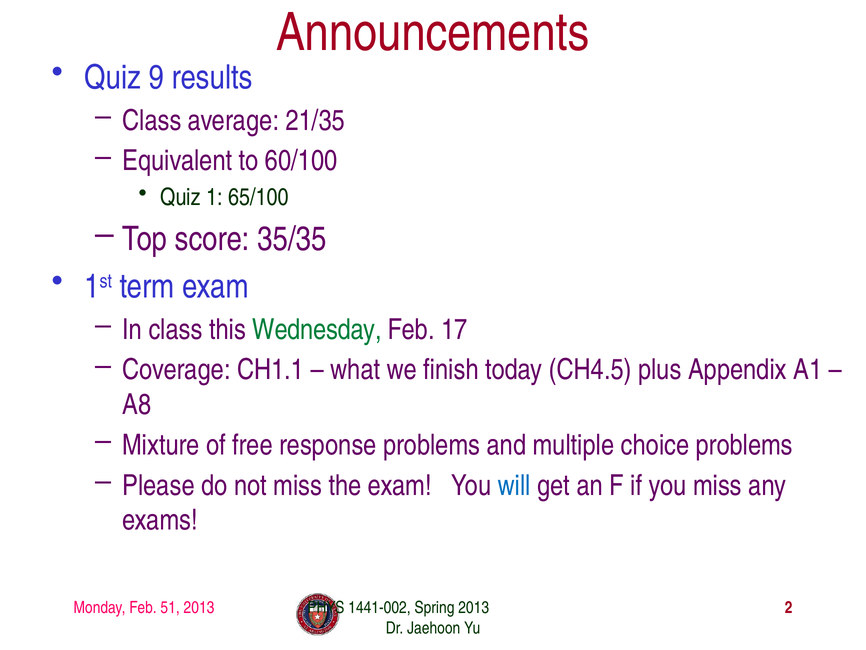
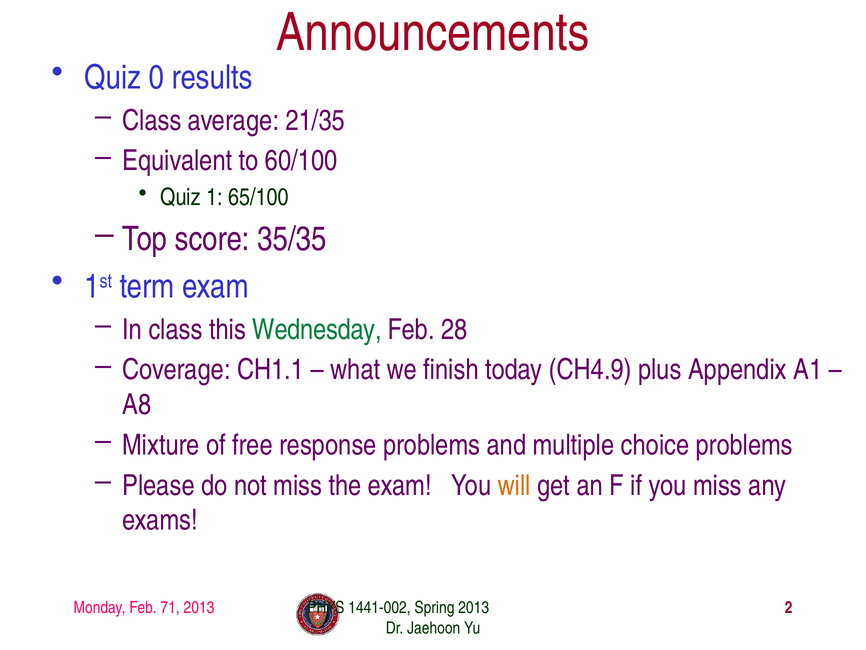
9: 9 -> 0 (156, 77)
17: 17 -> 28 (454, 329)
CH4.5: CH4.5 -> CH4.9 (590, 370)
will colour: blue -> orange (514, 485)
51: 51 -> 71 (170, 607)
